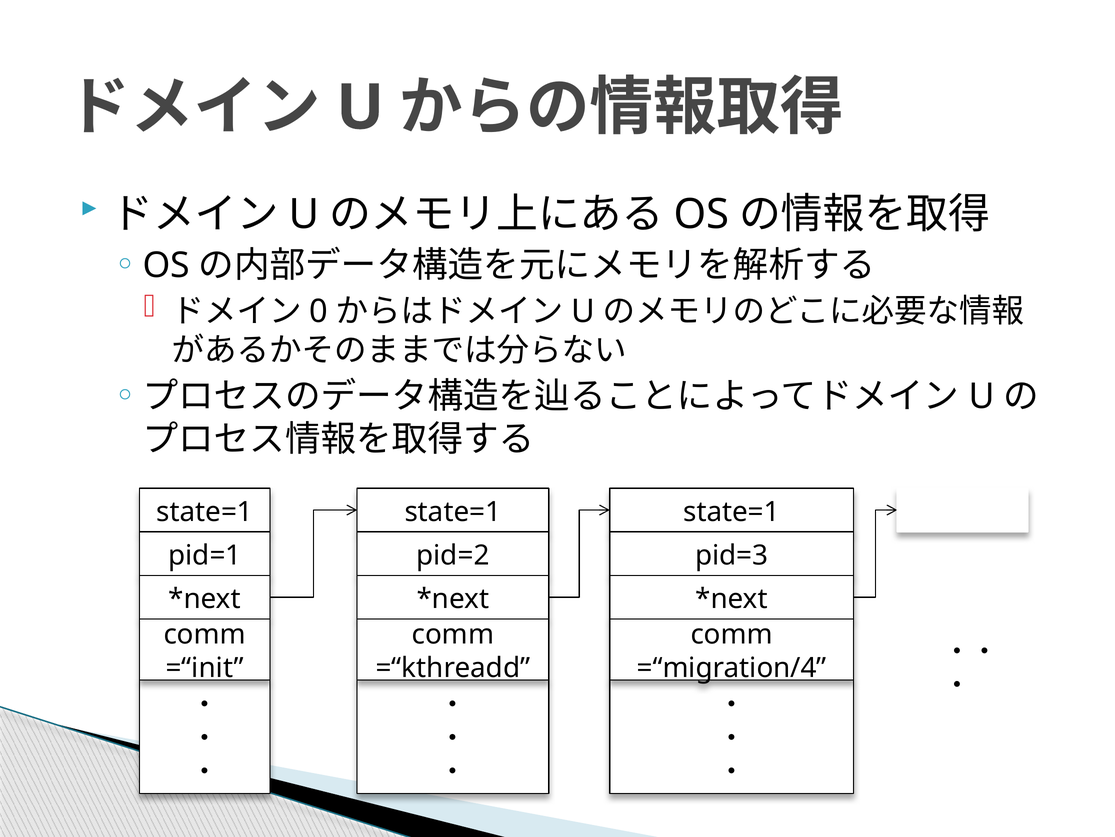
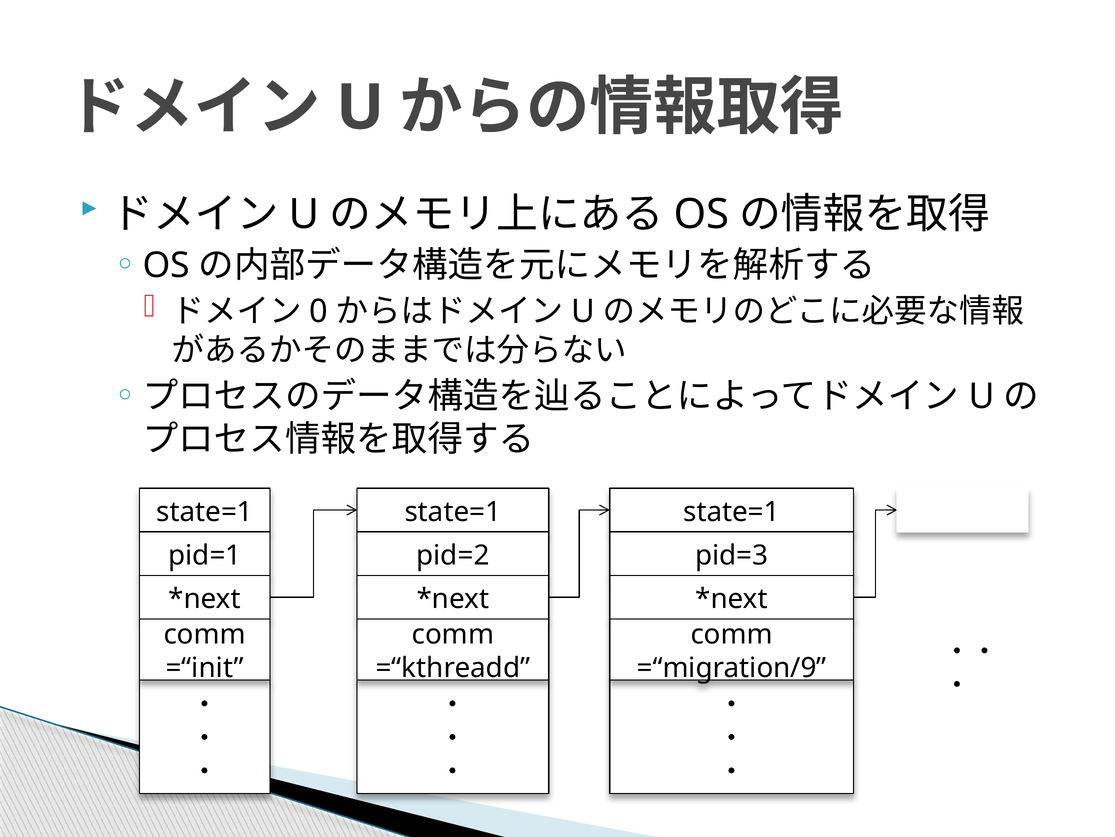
=“migration/4: =“migration/4 -> =“migration/9 (732, 668)
